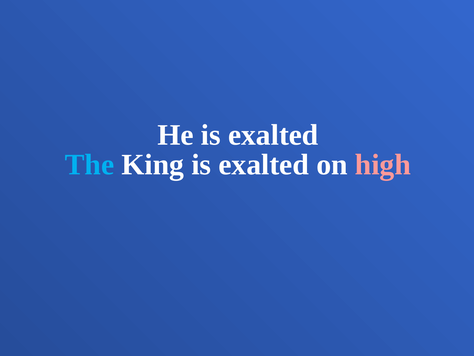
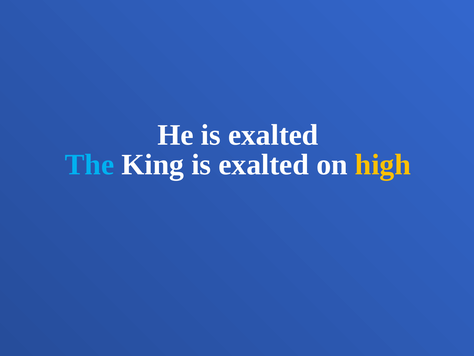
high colour: pink -> yellow (383, 164)
